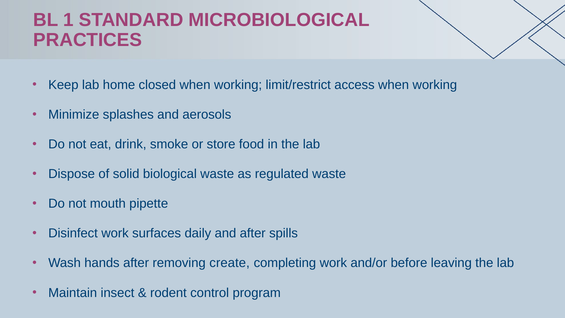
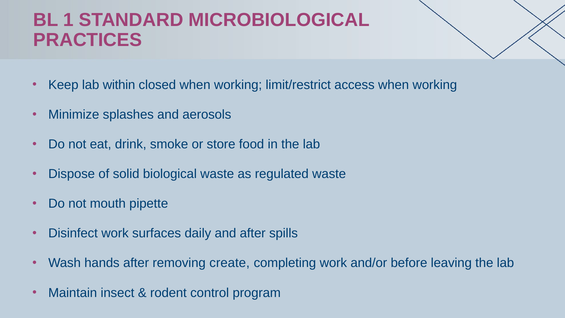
home: home -> within (119, 85)
